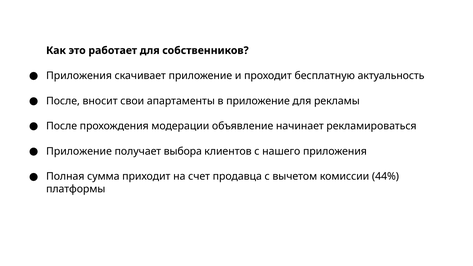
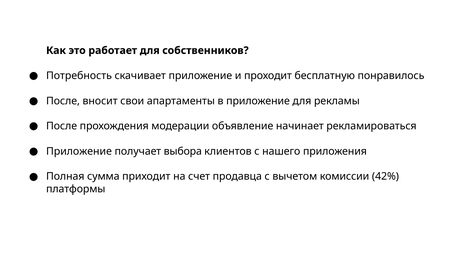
Приложения: Приложения -> Потребность (79, 76)
актуальность: актуальность -> понравилось (391, 76)
44%: 44% -> 42% (385, 177)
